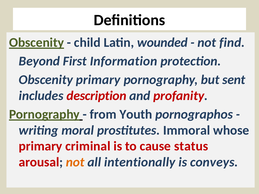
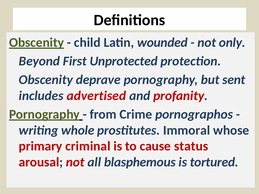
find: find -> only (232, 43)
Information: Information -> Unprotected (124, 61)
Obscenity primary: primary -> deprave (98, 80)
description: description -> advertised (96, 96)
Youth: Youth -> Crime (136, 114)
moral: moral -> whole (78, 130)
not colour: orange -> red (75, 162)
intentionally: intentionally -> blasphemous (140, 162)
conveys: conveys -> tortured (214, 162)
